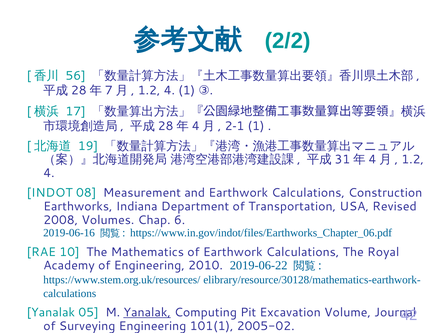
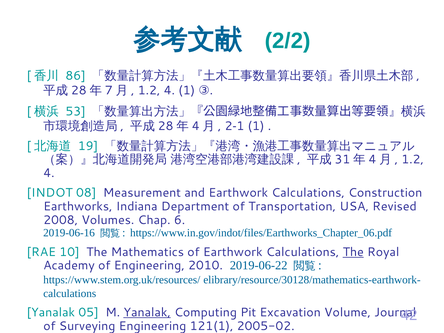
56: 56 -> 86 (76, 76)
17: 17 -> 53 (76, 111)
The underline: none -> present (353, 252)
101(1: 101(1 -> 121(1 (212, 326)
